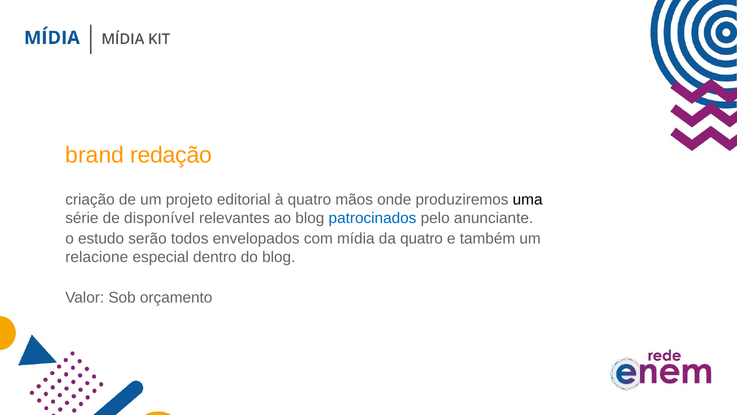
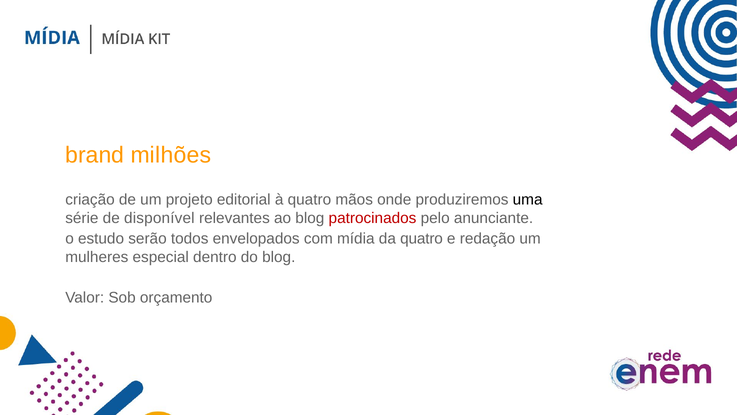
redação: redação -> milhões (171, 155)
patrocinados colour: blue -> red (373, 218)
também: também -> redação (488, 238)
relacione: relacione -> mulheres (97, 257)
